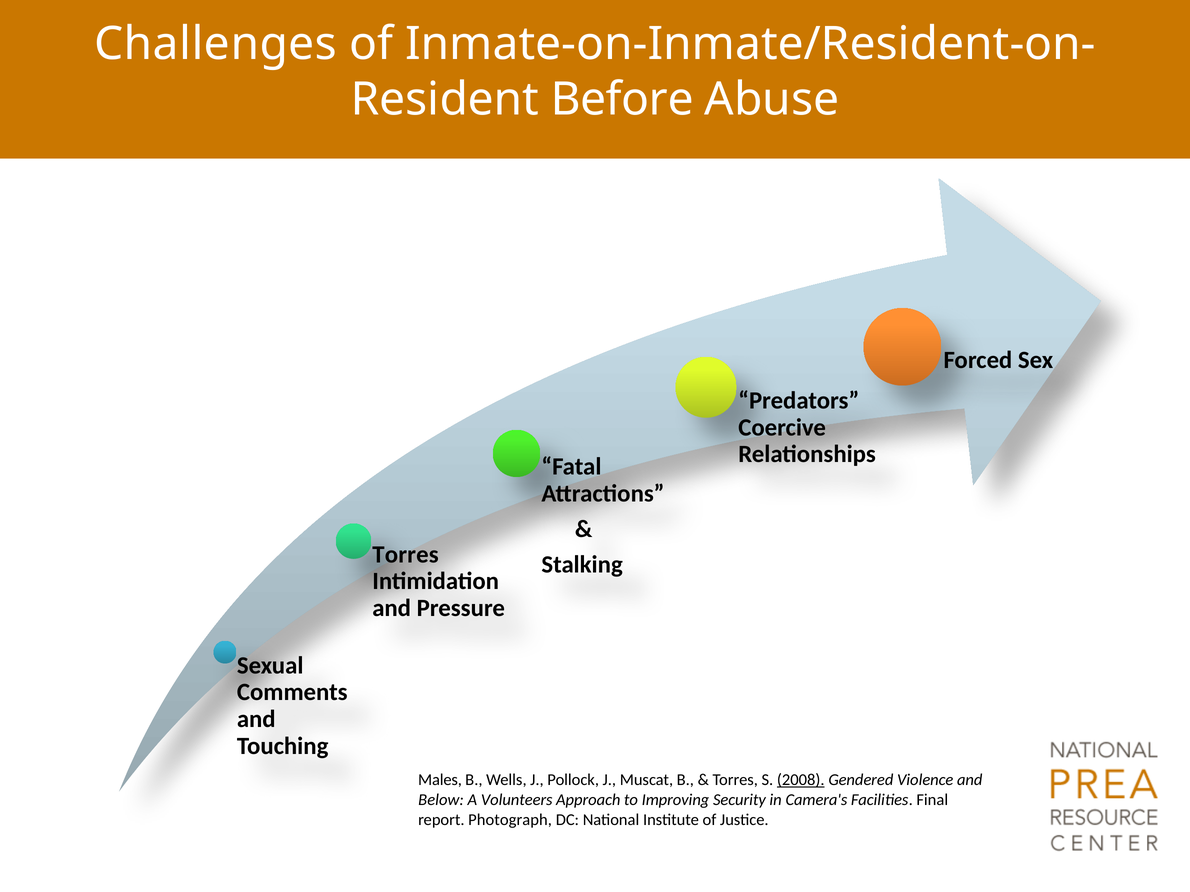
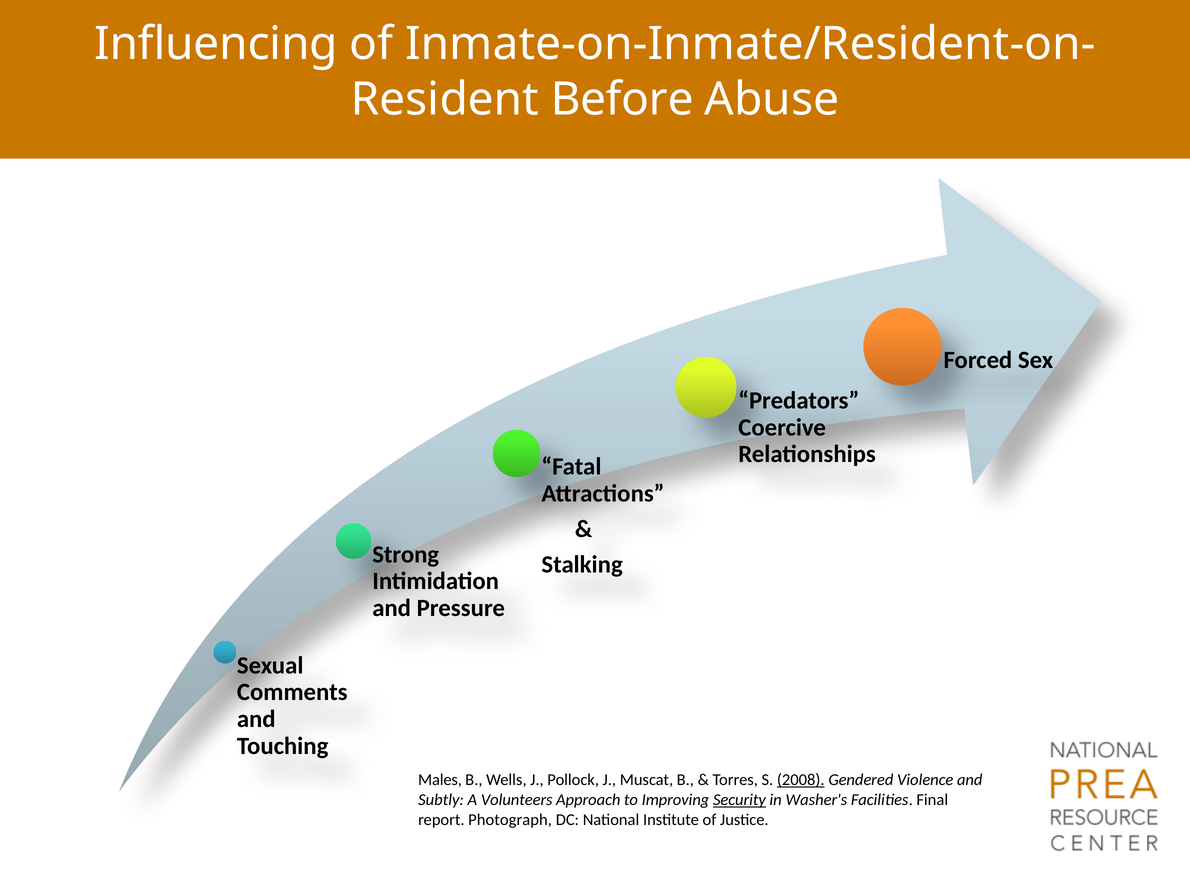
Challenges: Challenges -> Influencing (216, 44)
Torres: Torres -> Strong (406, 555)
Below: Below -> Subtly (441, 800)
Security underline: none -> present (739, 800)
Camera's: Camera's -> Washer's (816, 800)
